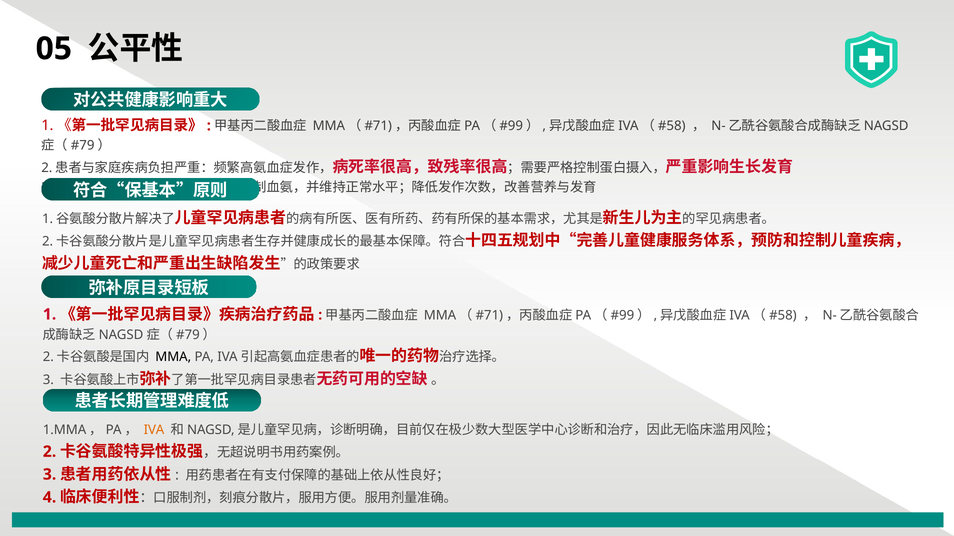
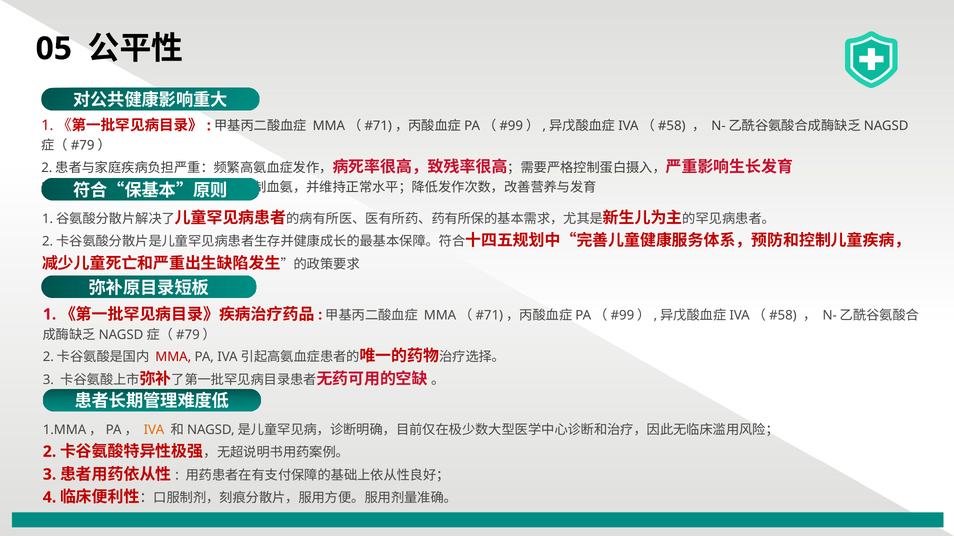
MMA colour: black -> red (173, 357)
